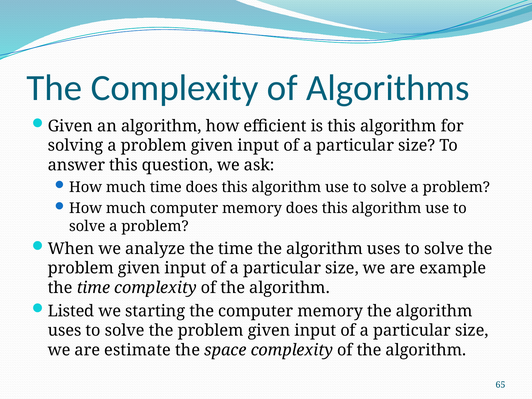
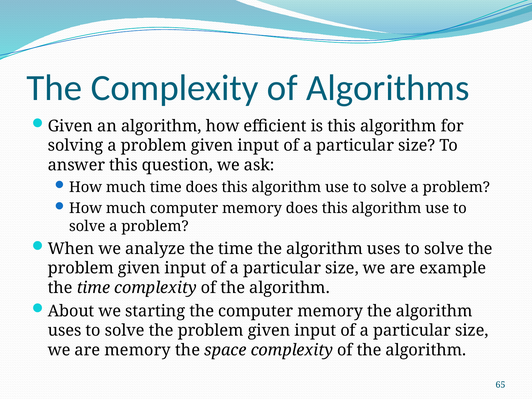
Listed: Listed -> About (71, 311)
are estimate: estimate -> memory (138, 350)
